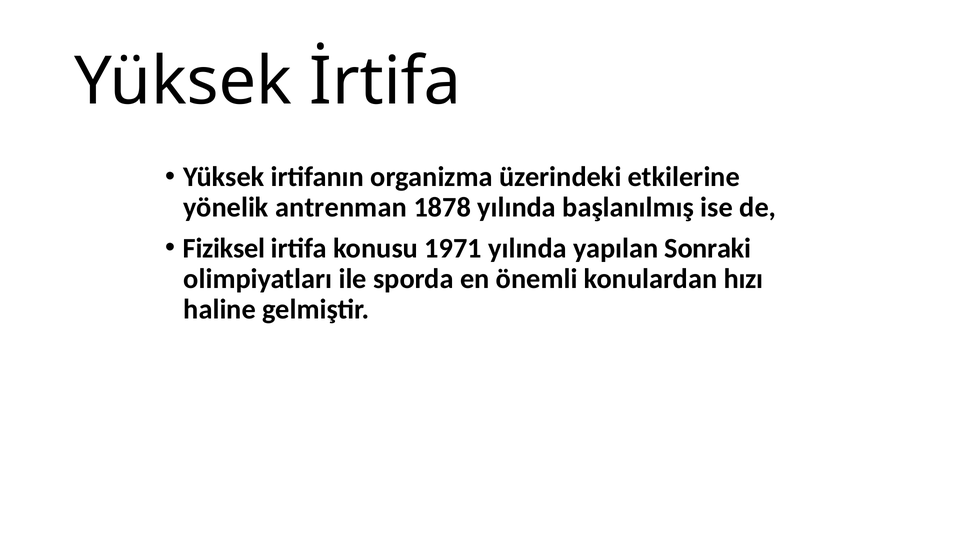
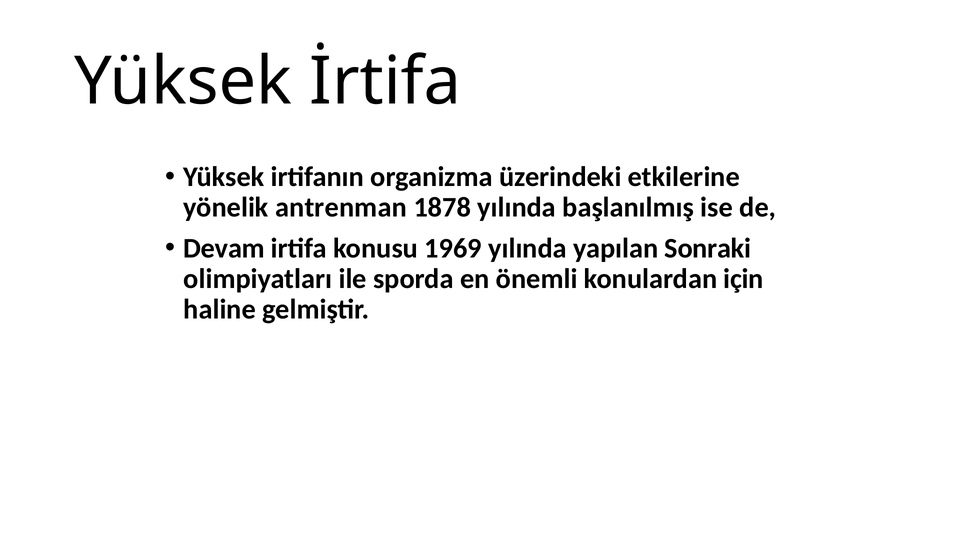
Fiziksel: Fiziksel -> Devam (224, 248)
1971: 1971 -> 1969 (453, 248)
hızı: hızı -> için (743, 279)
